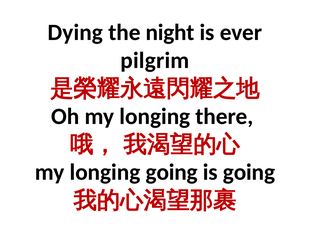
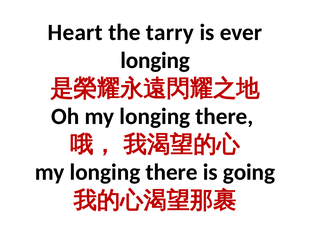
Dying: Dying -> Heart (75, 32)
night: night -> tarry (170, 32)
pilgrim: pilgrim -> longing (155, 60)
going: going -> there (172, 172)
